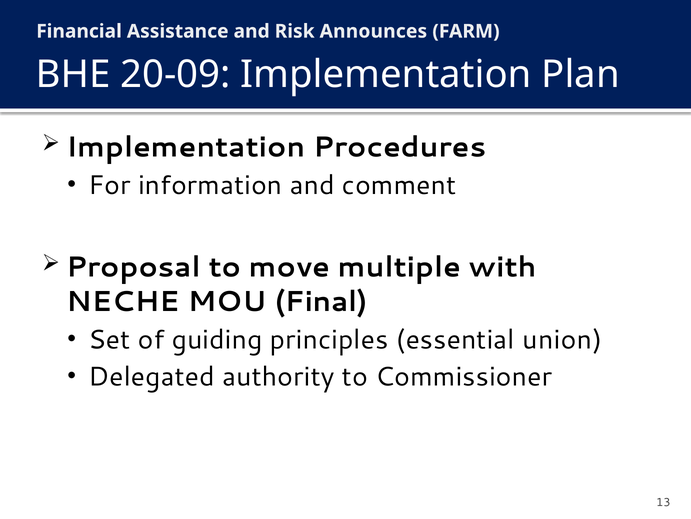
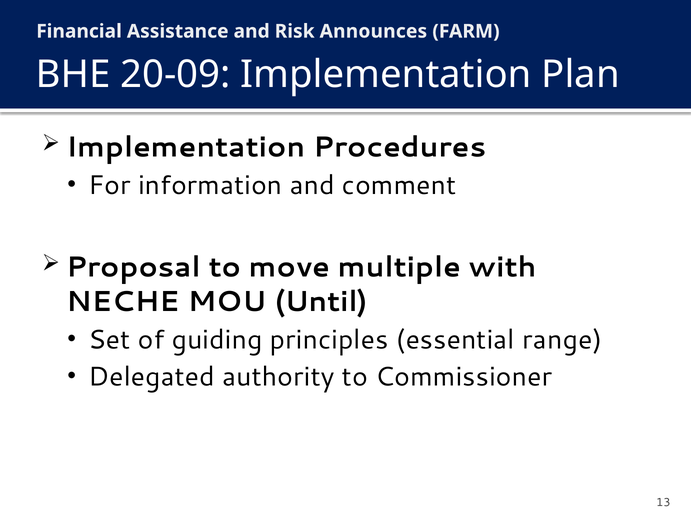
Final: Final -> Until (321, 301)
union: union -> range (562, 339)
